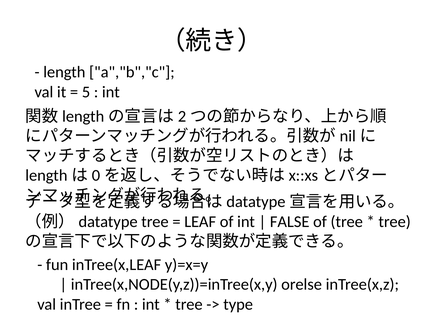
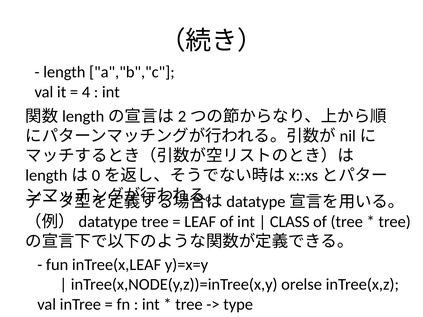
5: 5 -> 4 (86, 92)
FALSE: FALSE -> CLASS (290, 222)
